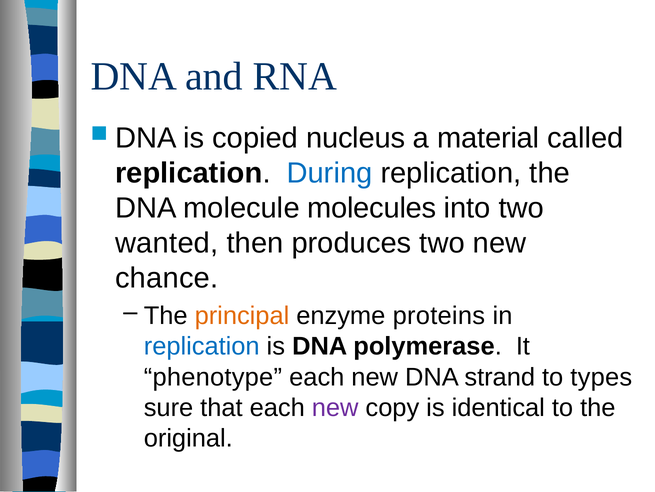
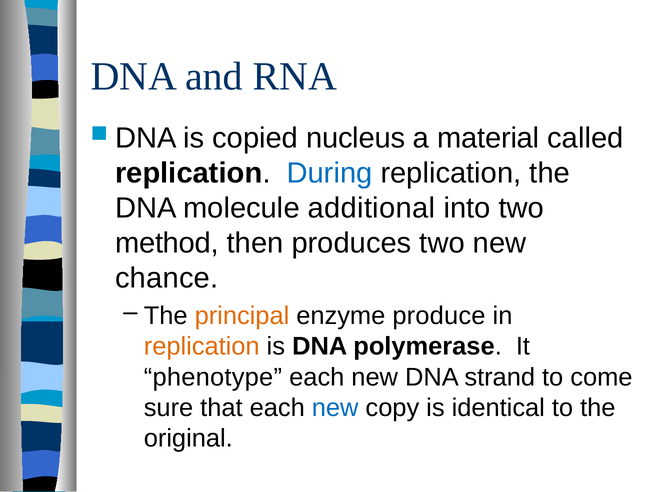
molecules: molecules -> additional (371, 208)
wanted: wanted -> method (167, 243)
proteins: proteins -> produce (439, 315)
replication colour: blue -> orange (202, 346)
types: types -> come (601, 377)
new colour: purple -> blue (335, 407)
